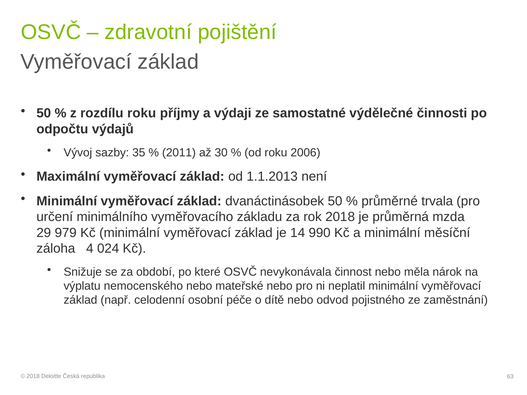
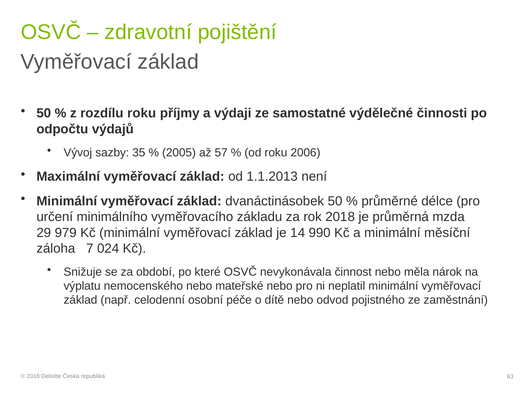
2011: 2011 -> 2005 (179, 153)
30: 30 -> 57 (221, 153)
trvala: trvala -> délce (437, 201)
4: 4 -> 7 (90, 249)
